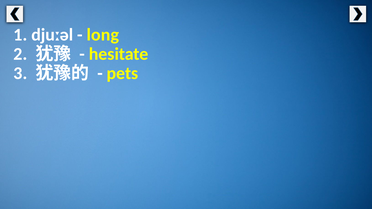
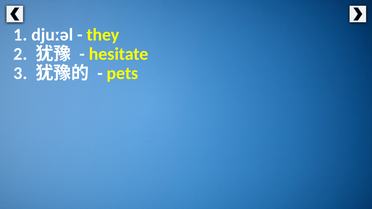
long: long -> they (103, 35)
